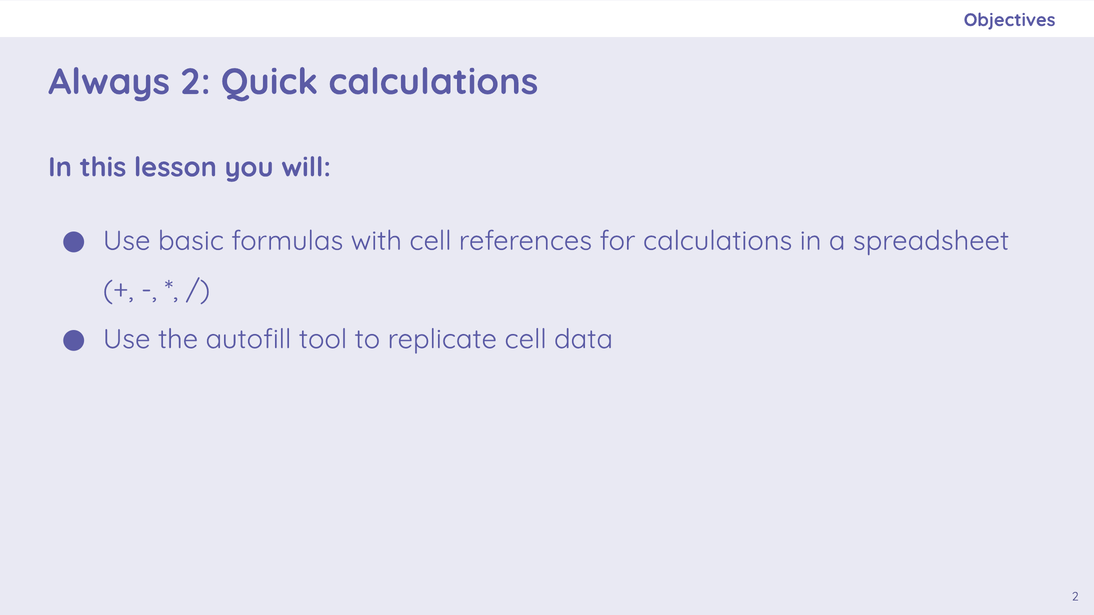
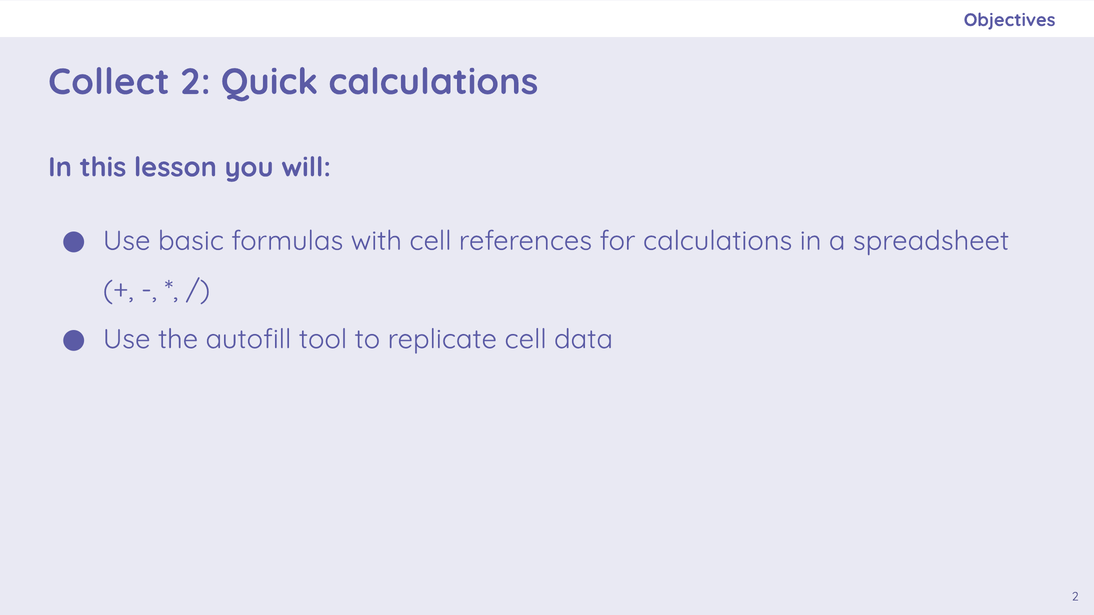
Always: Always -> Collect (109, 82)
